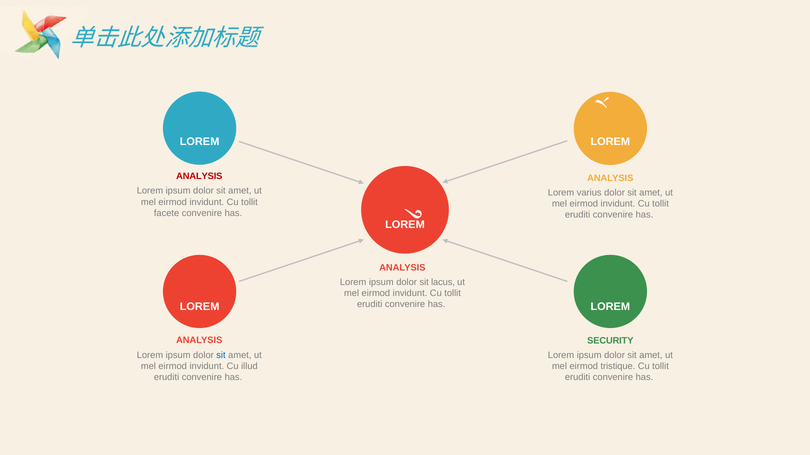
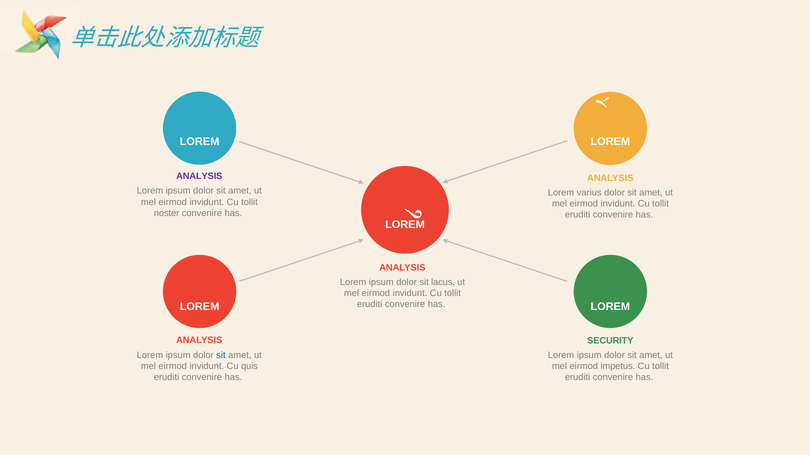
ANALYSIS colour: red -> purple (199, 177)
facete: facete -> noster (167, 213)
illud: illud -> quis (250, 367)
tristique: tristique -> impetus (618, 367)
